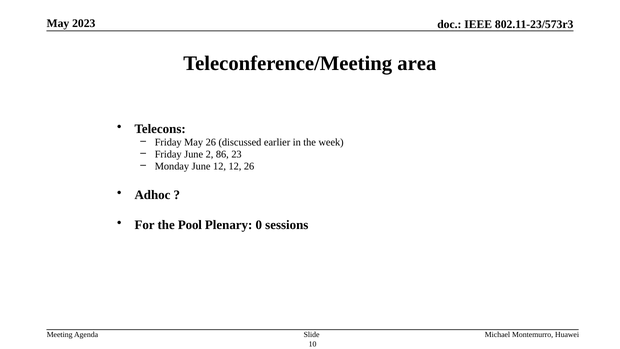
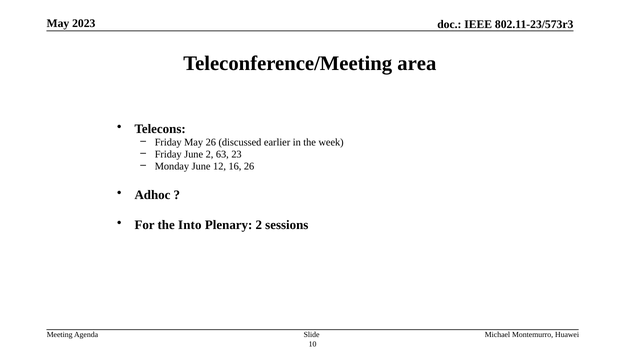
86: 86 -> 63 (222, 154)
12 12: 12 -> 16 (235, 166)
Pool: Pool -> Into (190, 225)
Plenary 0: 0 -> 2 (259, 225)
